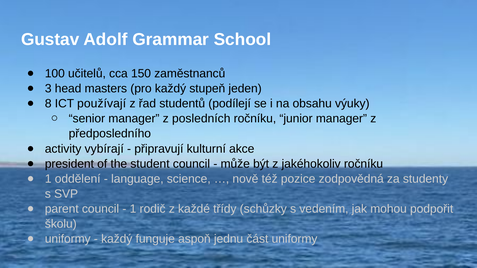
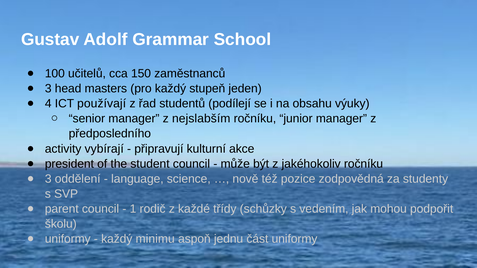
8: 8 -> 4 (48, 104)
posledních: posledních -> nejslabším (201, 119)
1: 1 -> 3 (48, 179)
funguje: funguje -> minimu (155, 239)
